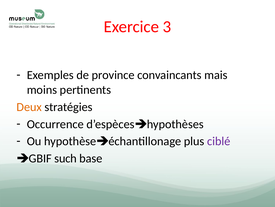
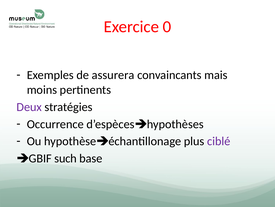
3: 3 -> 0 (167, 27)
province: province -> assurera (113, 75)
Deux colour: orange -> purple (29, 107)
